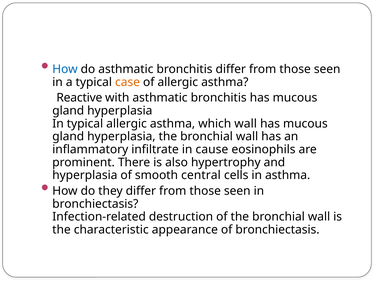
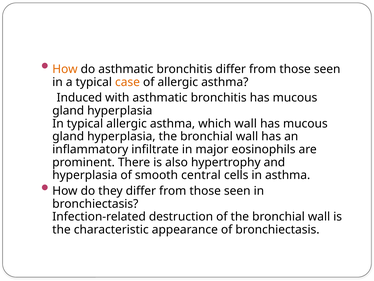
How colour: blue -> orange (65, 69)
Reactive: Reactive -> Induced (79, 98)
cause: cause -> major (212, 149)
